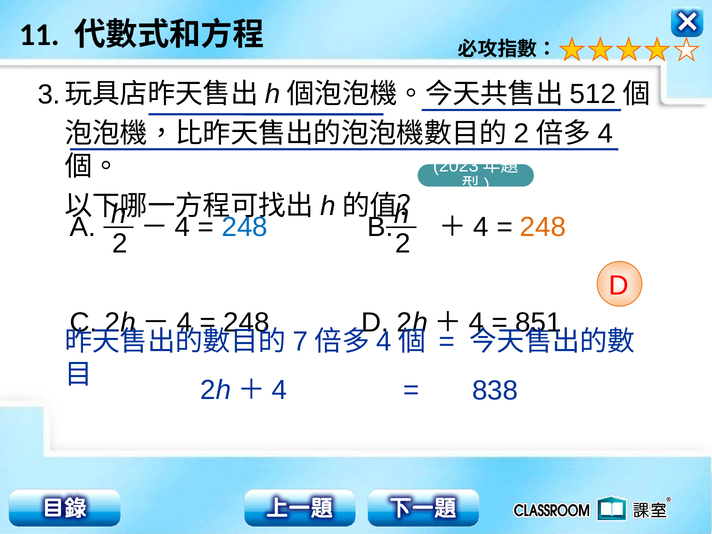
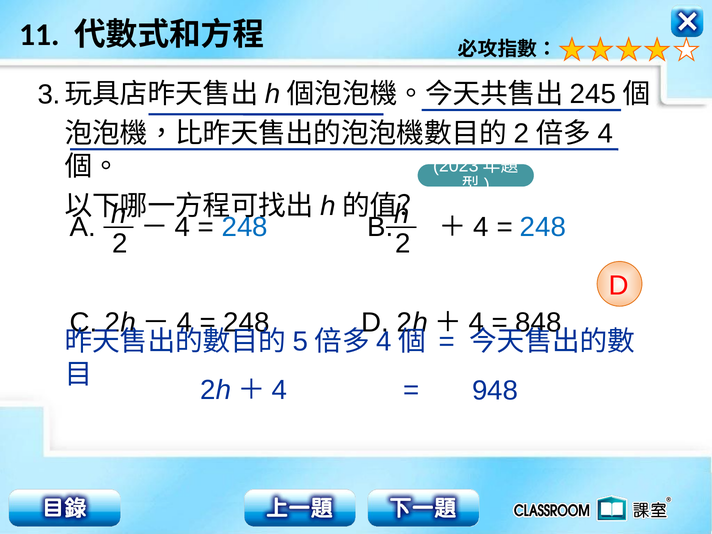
512: 512 -> 245 (593, 94)
248 colour: orange -> blue (543, 227)
851: 851 -> 848 (538, 323)
7: 7 -> 5 (300, 341)
838: 838 -> 948 (495, 391)
